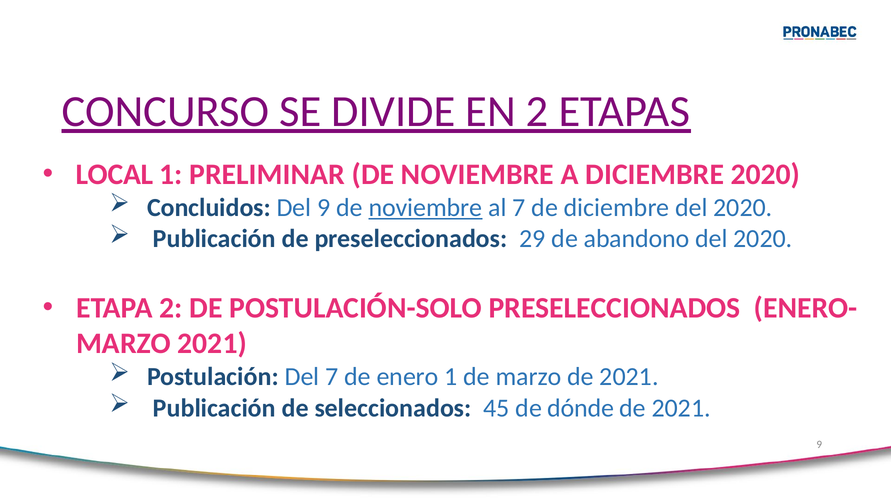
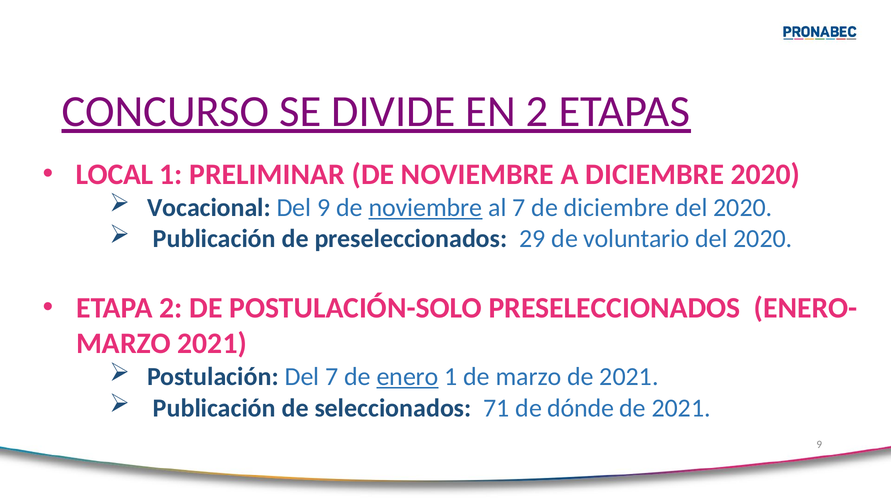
Concluidos: Concluidos -> Vocacional (209, 208)
abandono: abandono -> voluntario (637, 239)
enero underline: none -> present (408, 377)
45: 45 -> 71 (496, 408)
